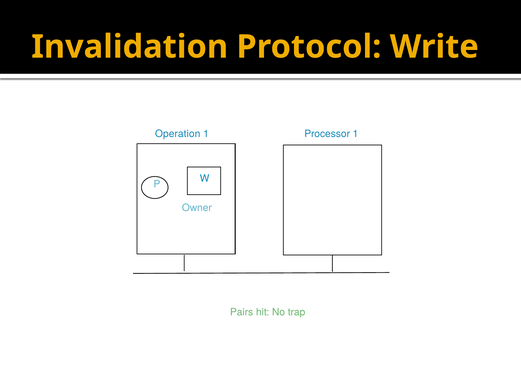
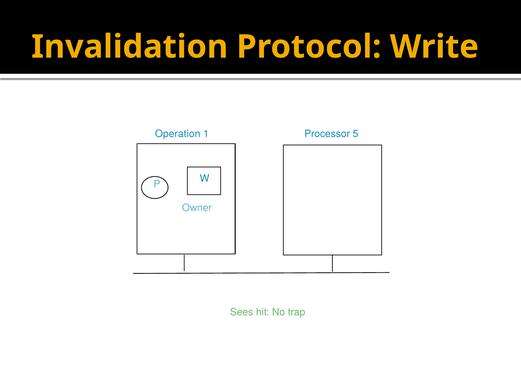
Processor 1: 1 -> 5 (356, 134)
Pairs: Pairs -> Sees (242, 312)
